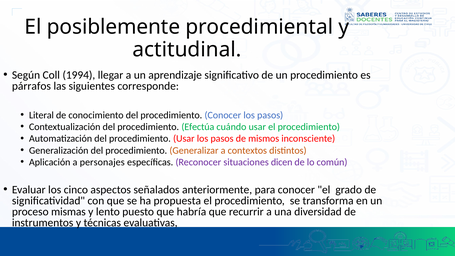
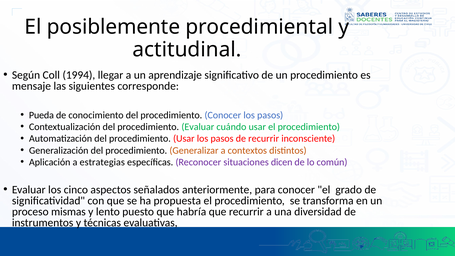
párrafos: párrafos -> mensaje (31, 86)
Literal: Literal -> Pueda (41, 115)
procedimiento Efectúa: Efectúa -> Evaluar (198, 127)
de mismos: mismos -> recurrir (264, 139)
personajes: personajes -> estrategias (102, 162)
